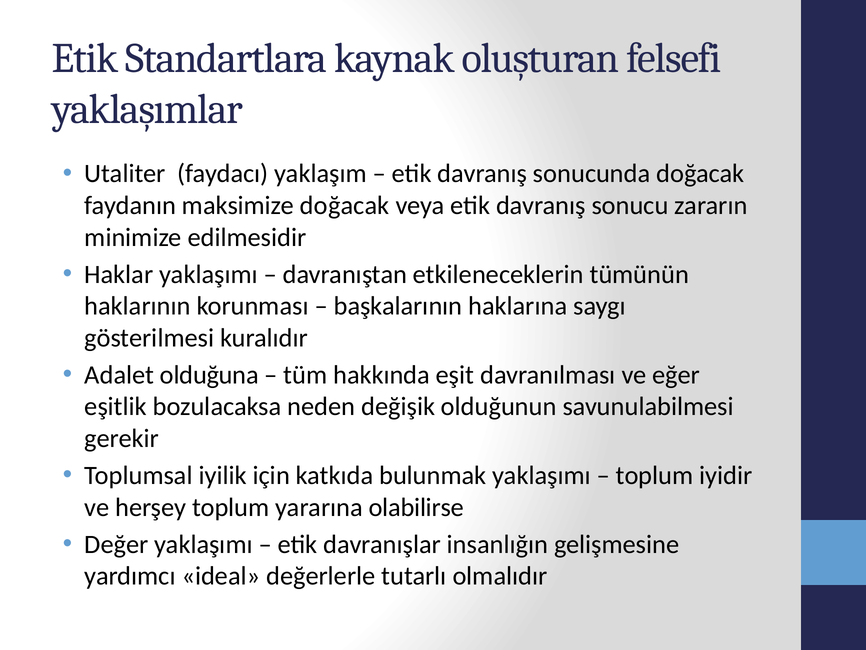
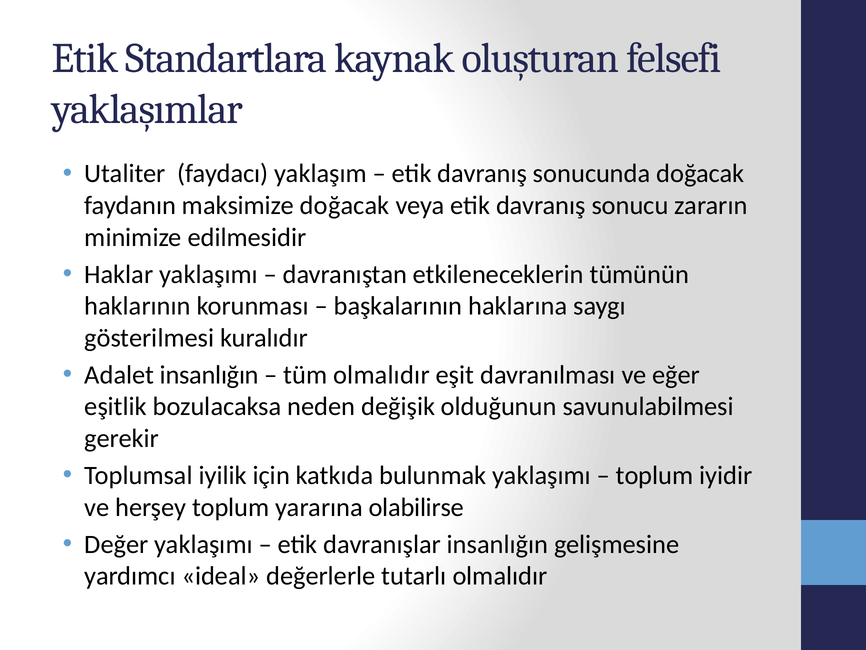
Adalet olduğuna: olduğuna -> insanlığın (209, 375)
tüm hakkında: hakkında -> olmalıdır (381, 375)
